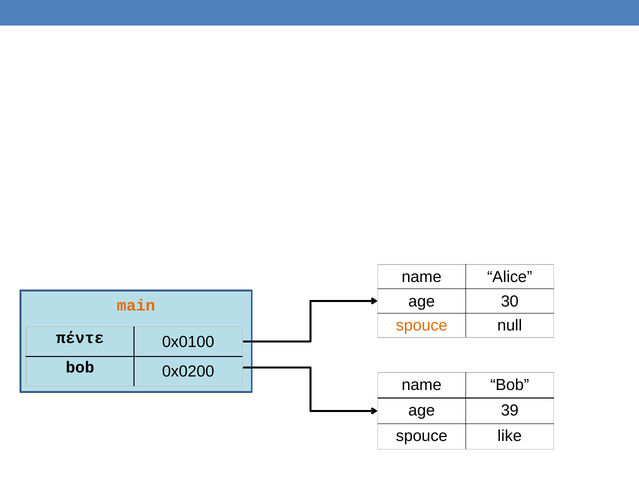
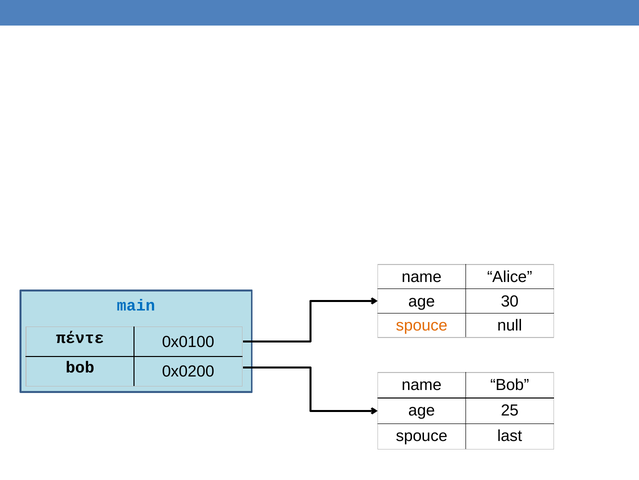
main colour: orange -> blue (136, 305)
39: 39 -> 25 (510, 410)
like: like -> last (510, 435)
